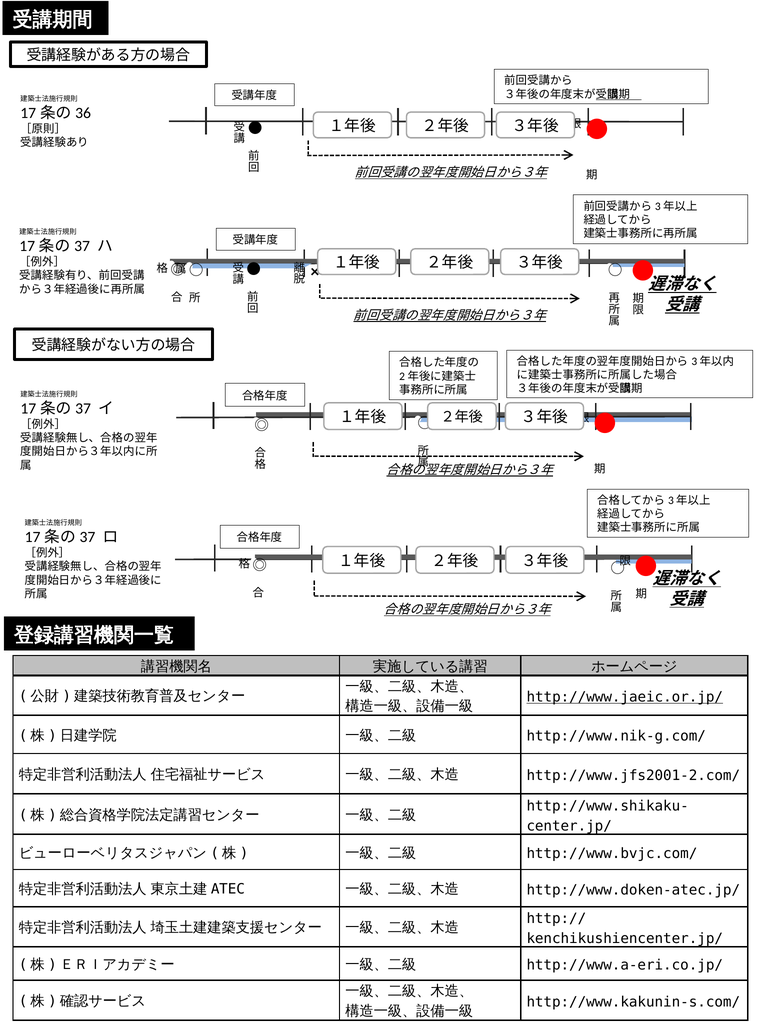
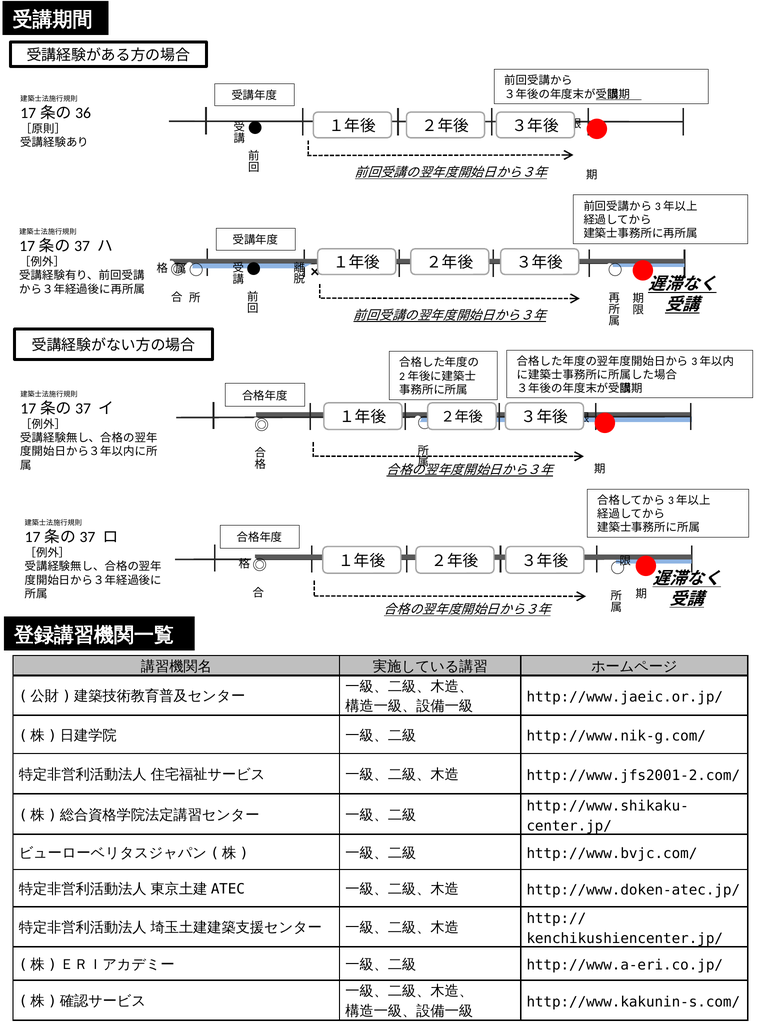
http://www.jaeic.or.jp/ underline: present -> none (625, 697)
